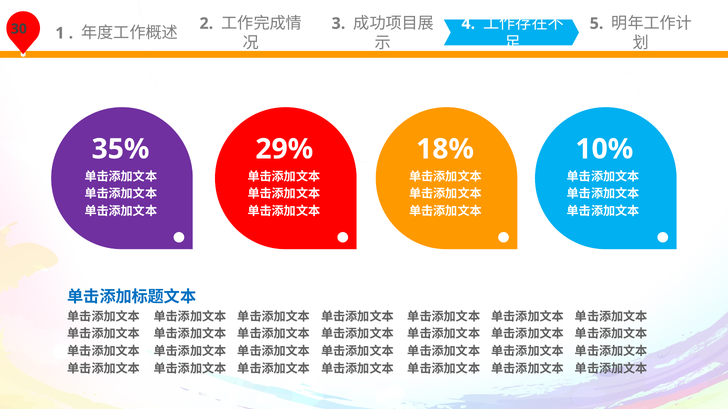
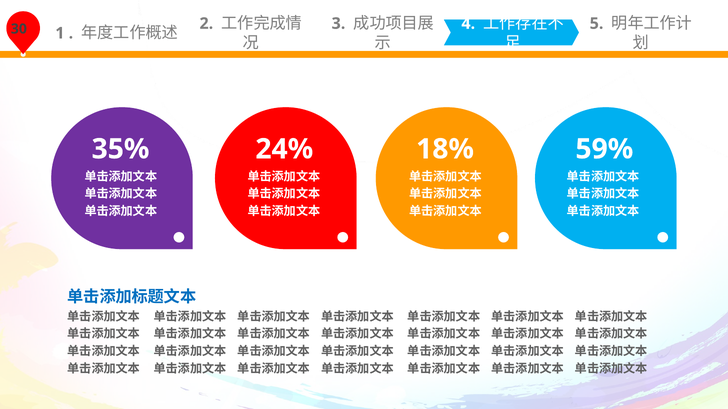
29%: 29% -> 24% (284, 149)
10%: 10% -> 59% (604, 149)
